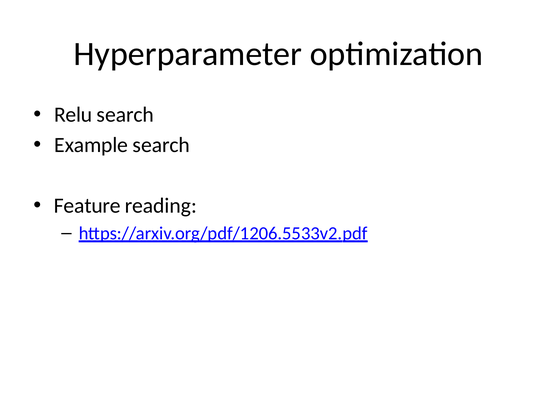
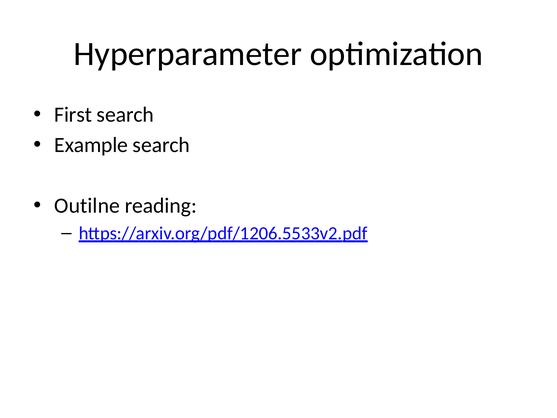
Relu: Relu -> First (73, 115)
Feature: Feature -> Outilne (87, 206)
